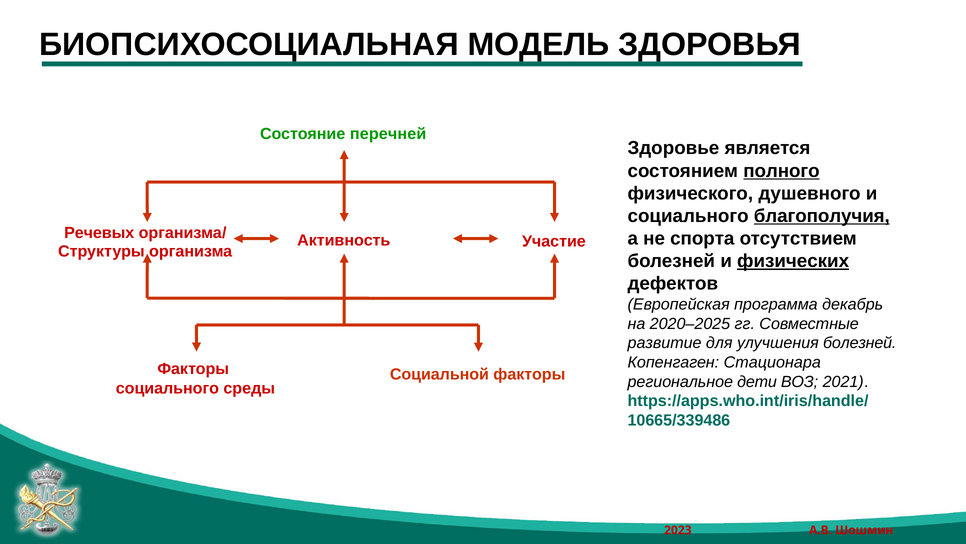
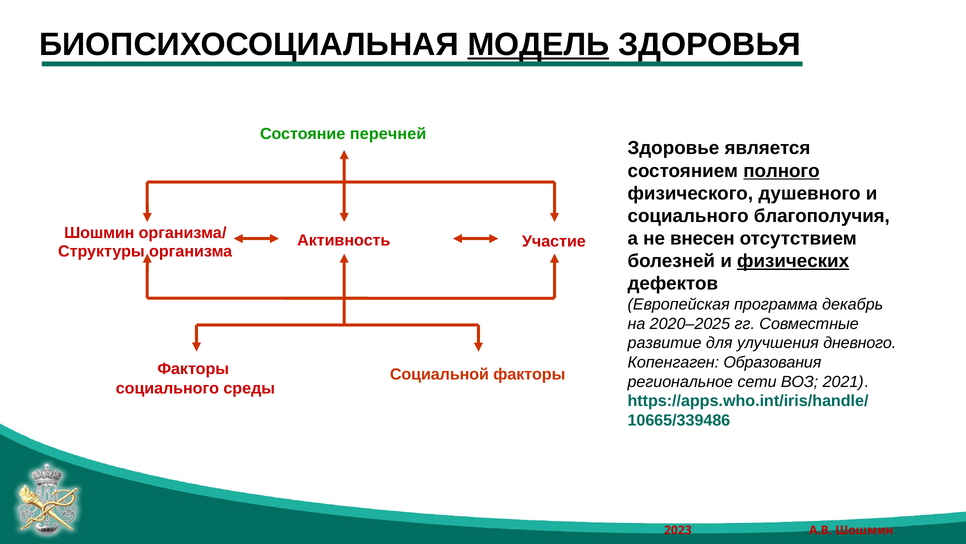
МОДЕЛЬ underline: none -> present (538, 45)
благополучия underline: present -> none (822, 216)
Речевых: Речевых -> Шошмин (99, 233)
спорта: спорта -> внесен (702, 238)
улучшения болезней: болезней -> дневного (860, 343)
Стационара: Стационара -> Образования (772, 362)
дети: дети -> сети (757, 381)
